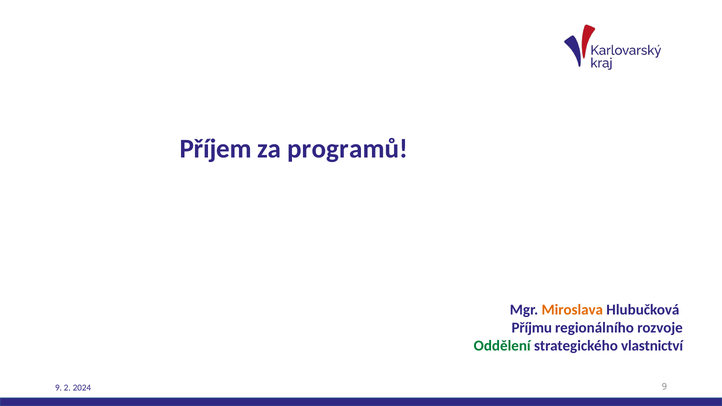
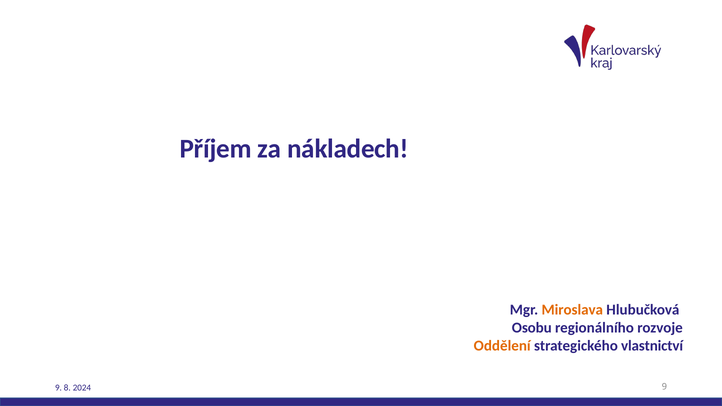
programů: programů -> nákladech (348, 149)
Příjmu: Příjmu -> Osobu (532, 328)
Oddělení colour: green -> orange (502, 346)
2: 2 -> 8 (67, 388)
